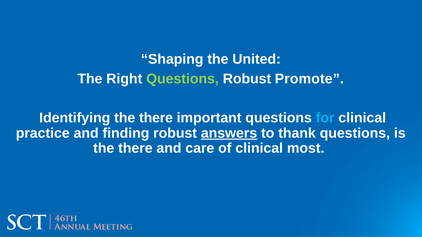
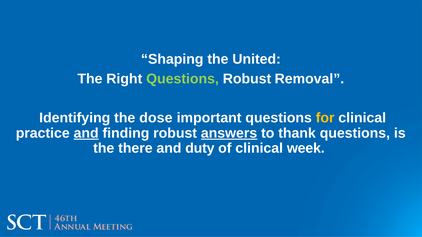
Promote: Promote -> Removal (309, 79)
Identifying the there: there -> dose (156, 118)
for colour: light blue -> yellow (325, 118)
and underline: none -> present (86, 133)
care: care -> duty (200, 149)
most: most -> week (306, 149)
